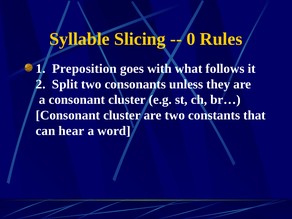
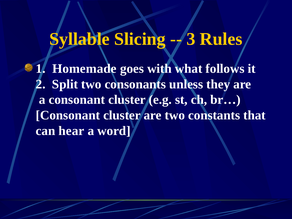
0: 0 -> 3 (191, 39)
Preposition: Preposition -> Homemade (84, 69)
